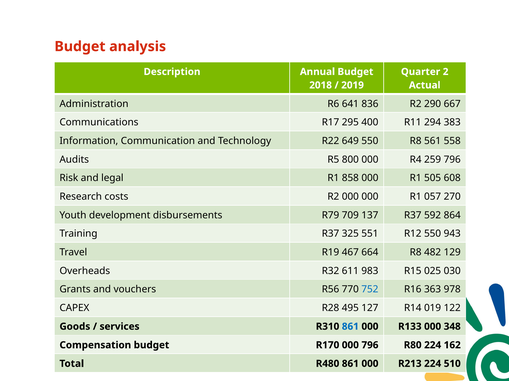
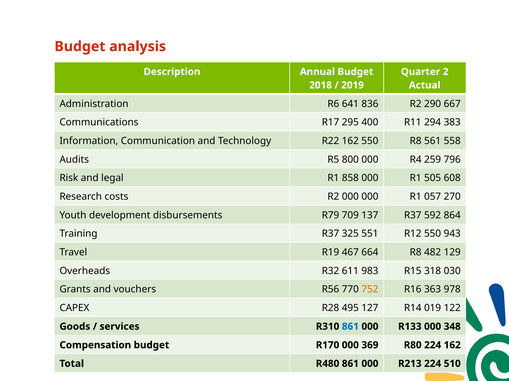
R22 649: 649 -> 162 (350, 141)
025: 025 -> 318 (433, 271)
752 colour: blue -> orange (370, 290)
000 796: 796 -> 369 (370, 346)
